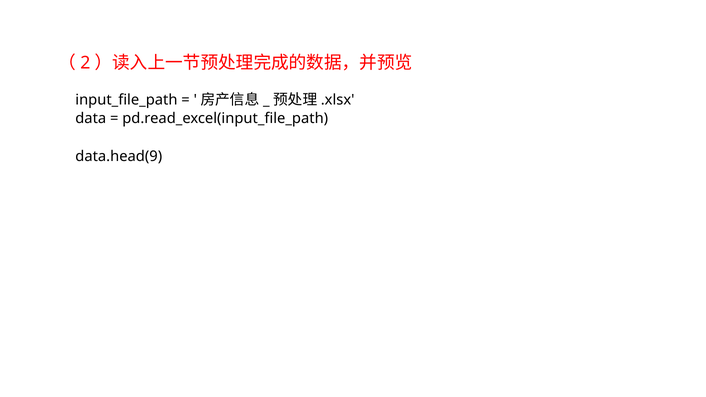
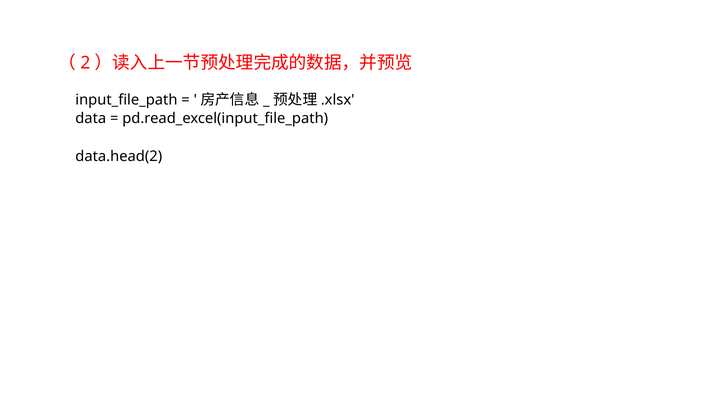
data.head(9: data.head(9 -> data.head(2 (119, 156)
